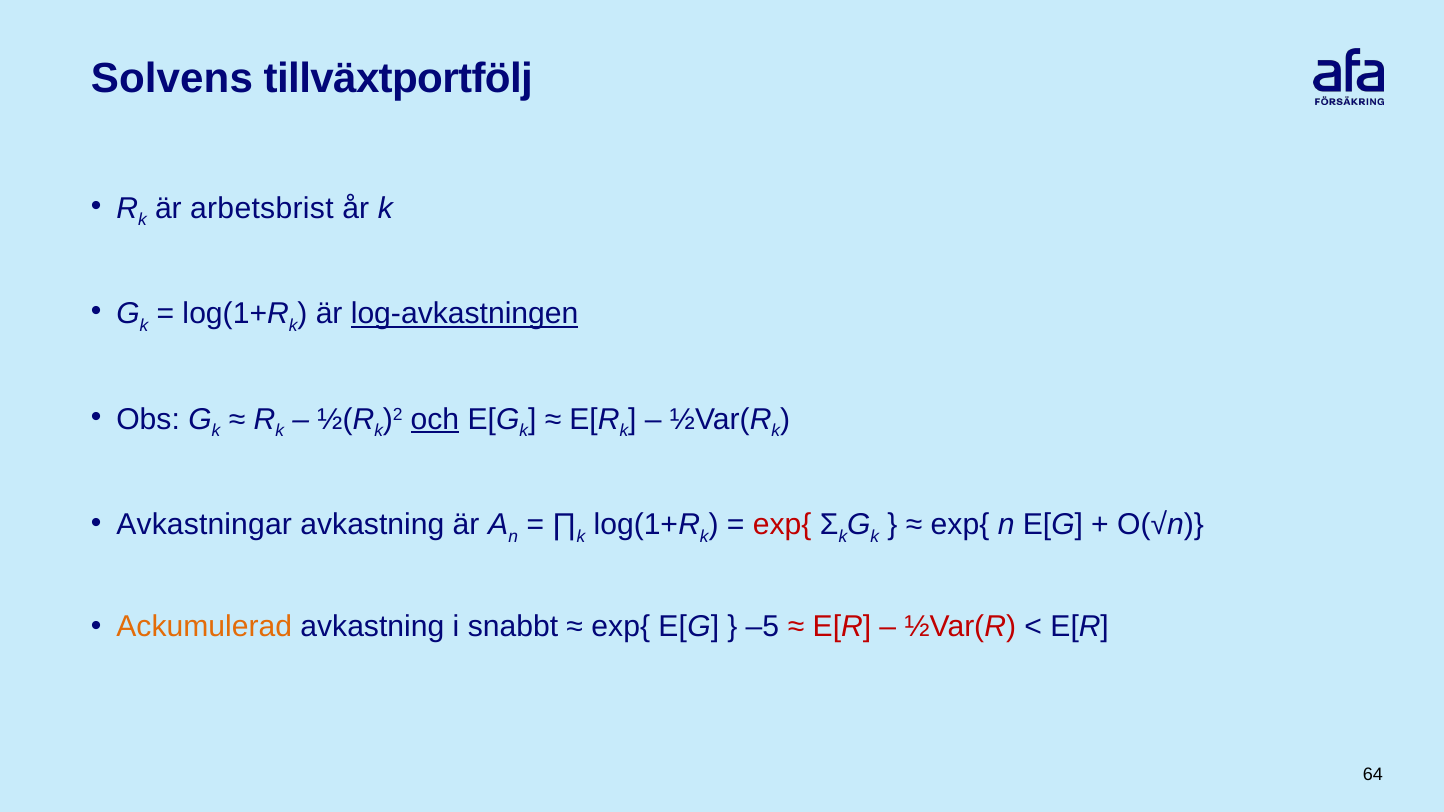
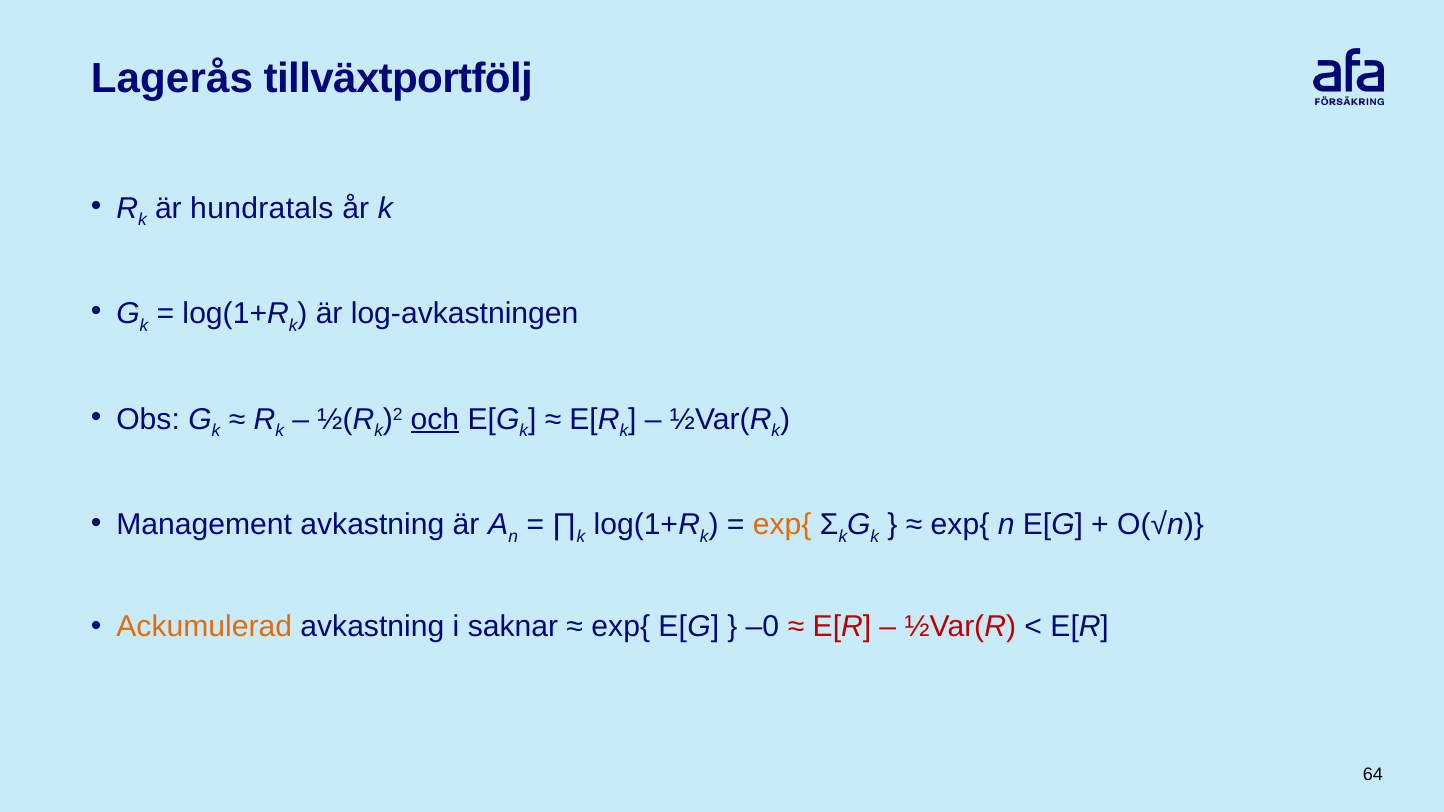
Solvens: Solvens -> Lagerås (172, 78)
arbetsbrist: arbetsbrist -> hundratals (262, 208)
log-avkastningen underline: present -> none (465, 314)
Avkastningar: Avkastningar -> Management (204, 525)
exp{ colour: red -> orange (782, 525)
snabbt: snabbt -> saknar (513, 627)
–5: –5 -> –0 (762, 627)
